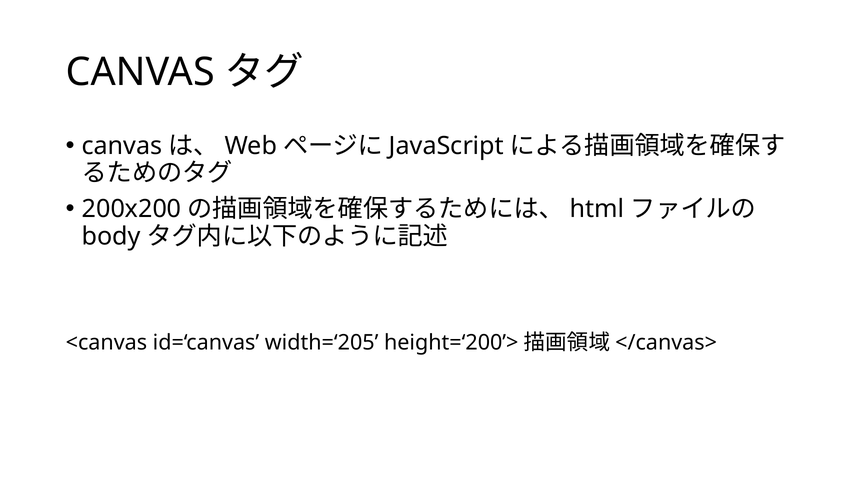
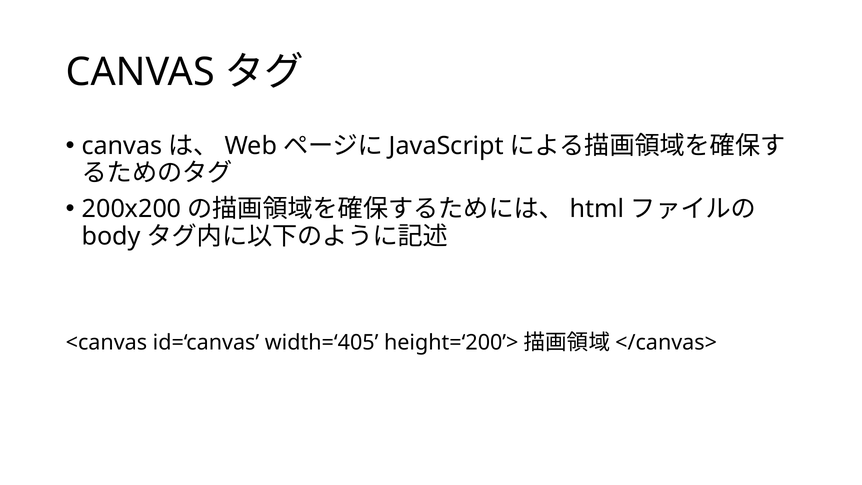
width=‘205: width=‘205 -> width=‘405 (322, 343)
